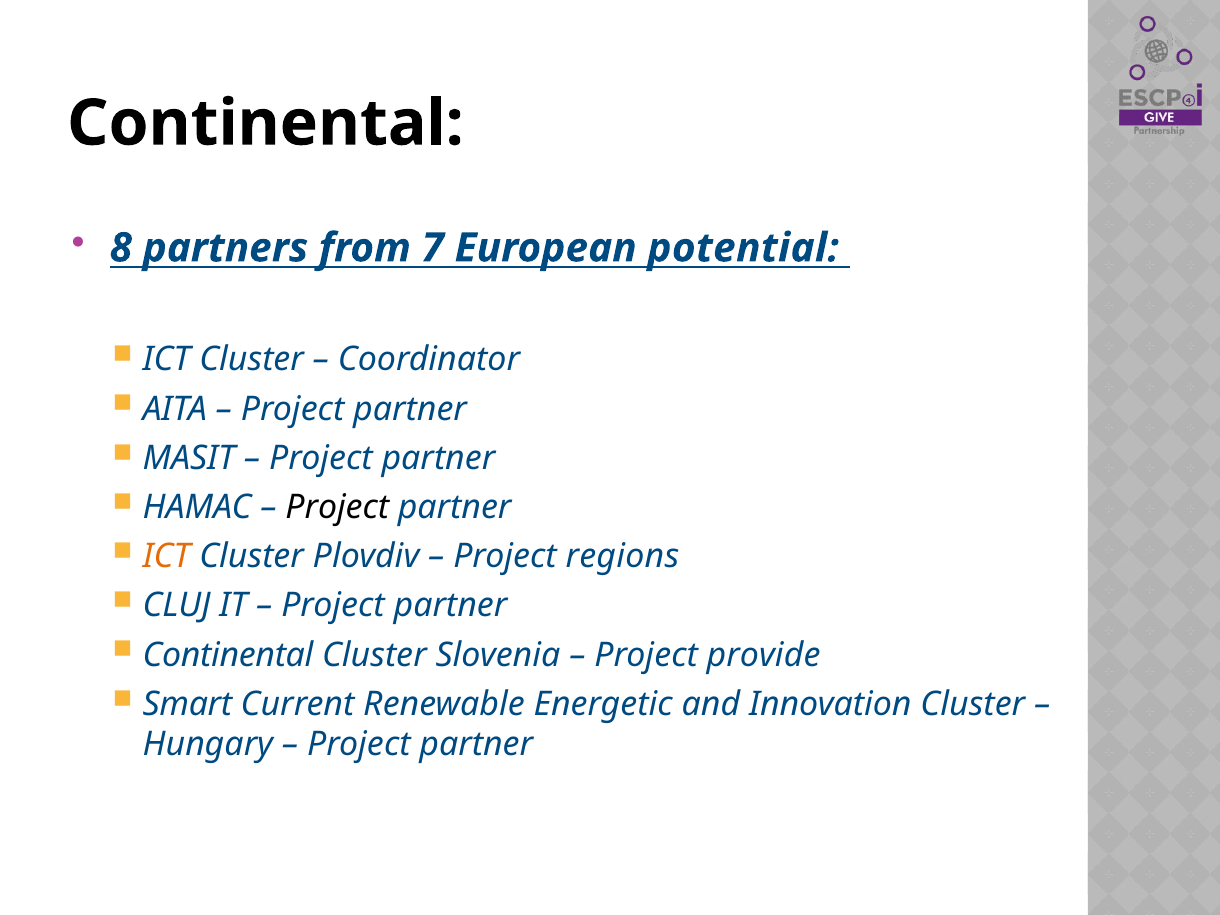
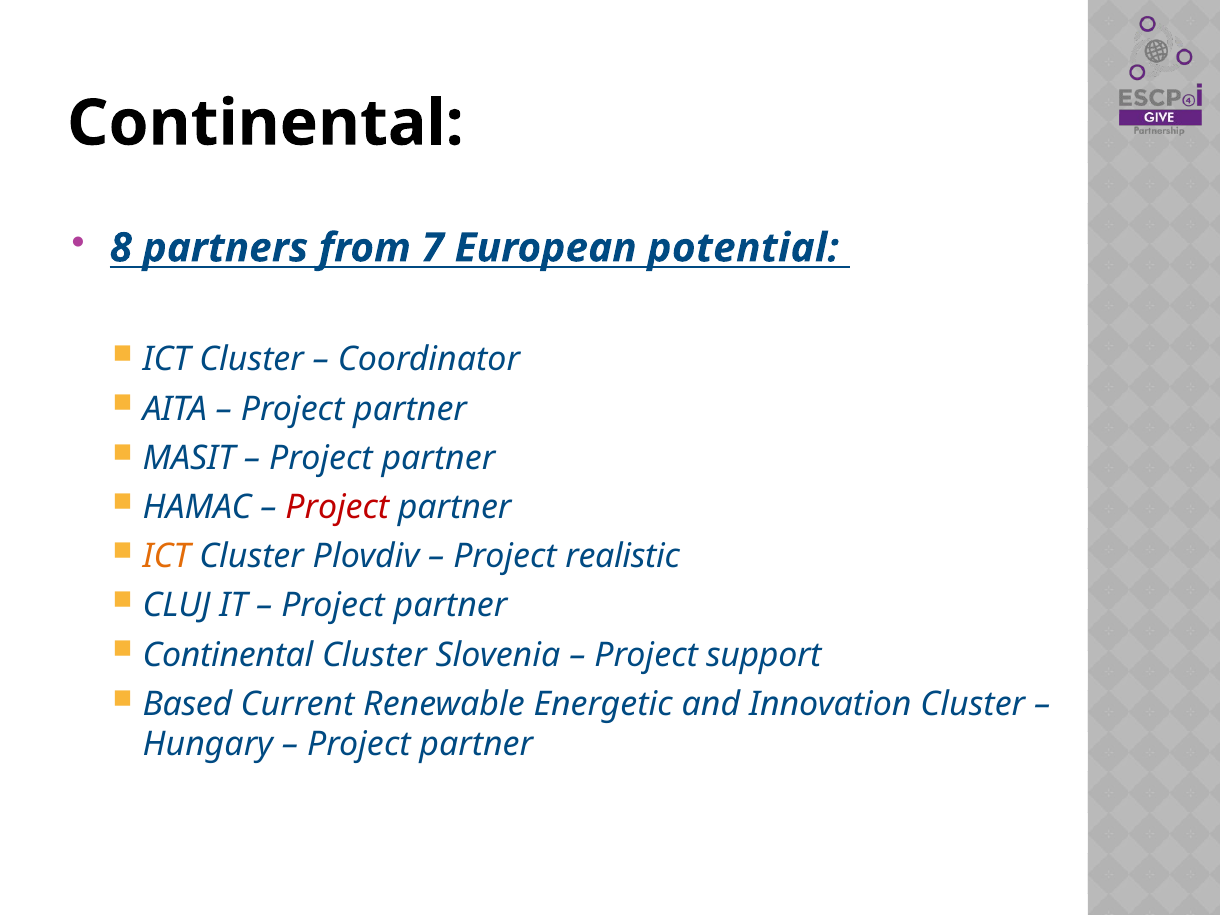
Project colour: black -> red (337, 507)
regions: regions -> realistic (623, 556)
provide: provide -> support (764, 655)
Smart: Smart -> Based (187, 704)
